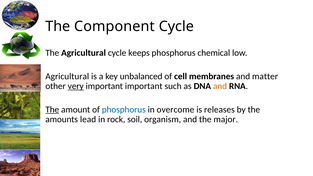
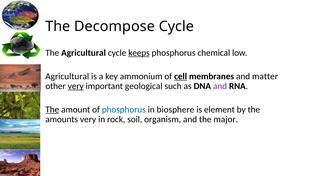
Component: Component -> Decompose (115, 26)
keeps underline: none -> present (139, 53)
unbalanced: unbalanced -> ammonium (141, 76)
cell underline: none -> present (181, 76)
important important: important -> geological (144, 86)
and colour: orange -> purple (220, 86)
overcome: overcome -> biosphere (175, 110)
releases: releases -> element (219, 110)
amounts lead: lead -> very (88, 119)
